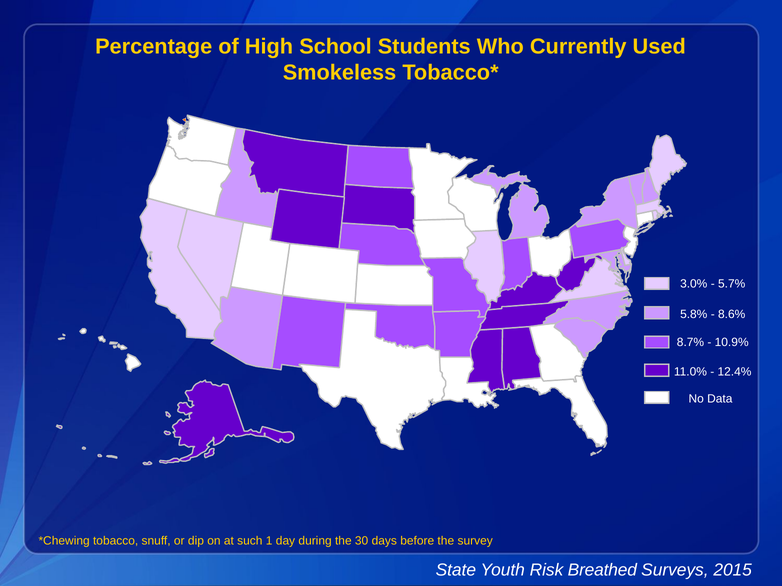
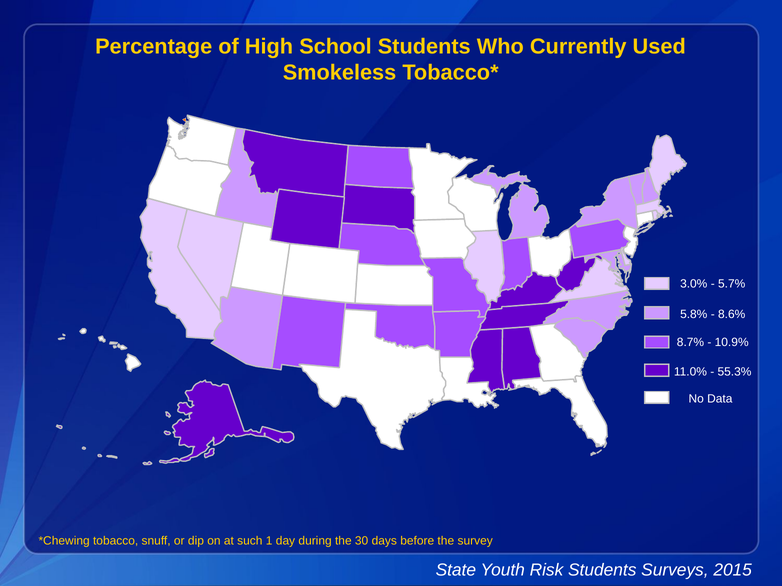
12.4%: 12.4% -> 55.3% (735, 372)
Risk Breathed: Breathed -> Students (602, 570)
